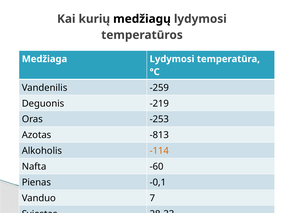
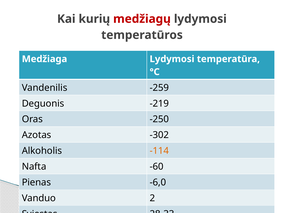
medžiagų colour: black -> red (142, 19)
-253: -253 -> -250 (159, 119)
-813: -813 -> -302 (159, 135)
-0,1: -0,1 -> -6,0 (158, 182)
7: 7 -> 2 (152, 198)
